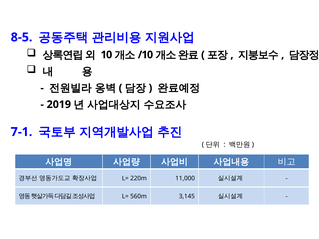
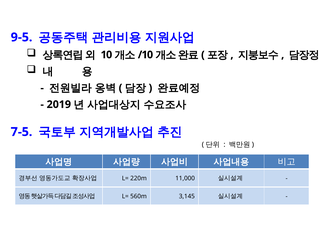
8-5: 8-5 -> 9-5 (22, 37)
7-1: 7-1 -> 7-5 (22, 132)
